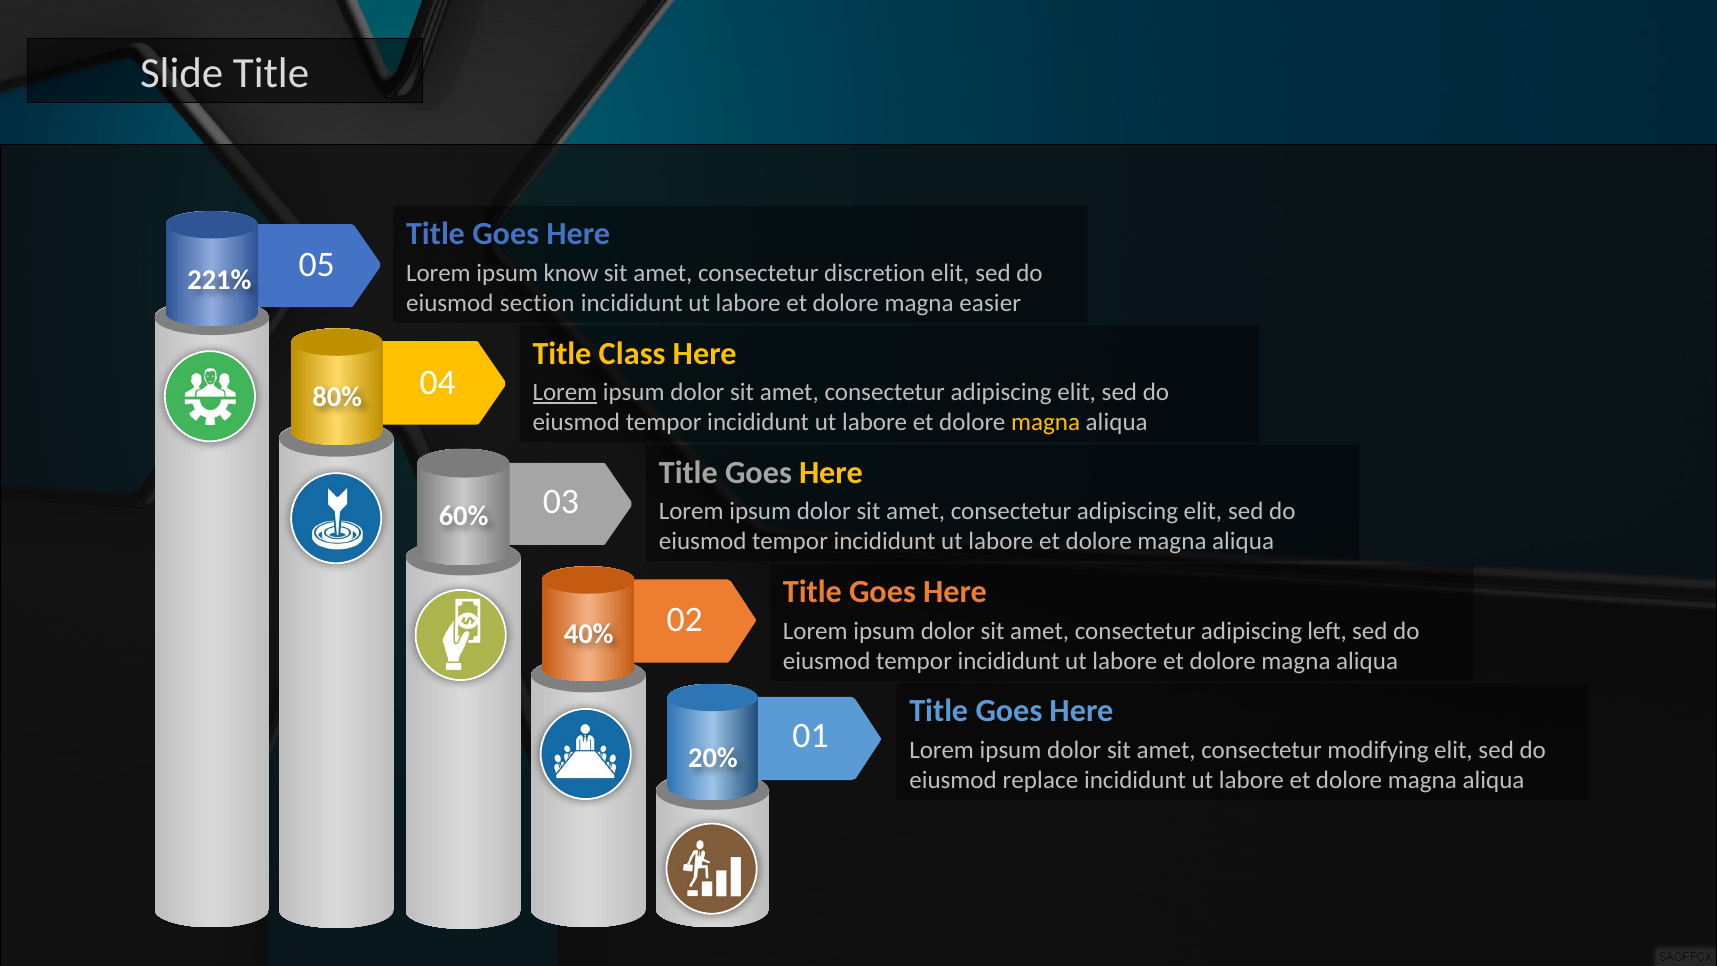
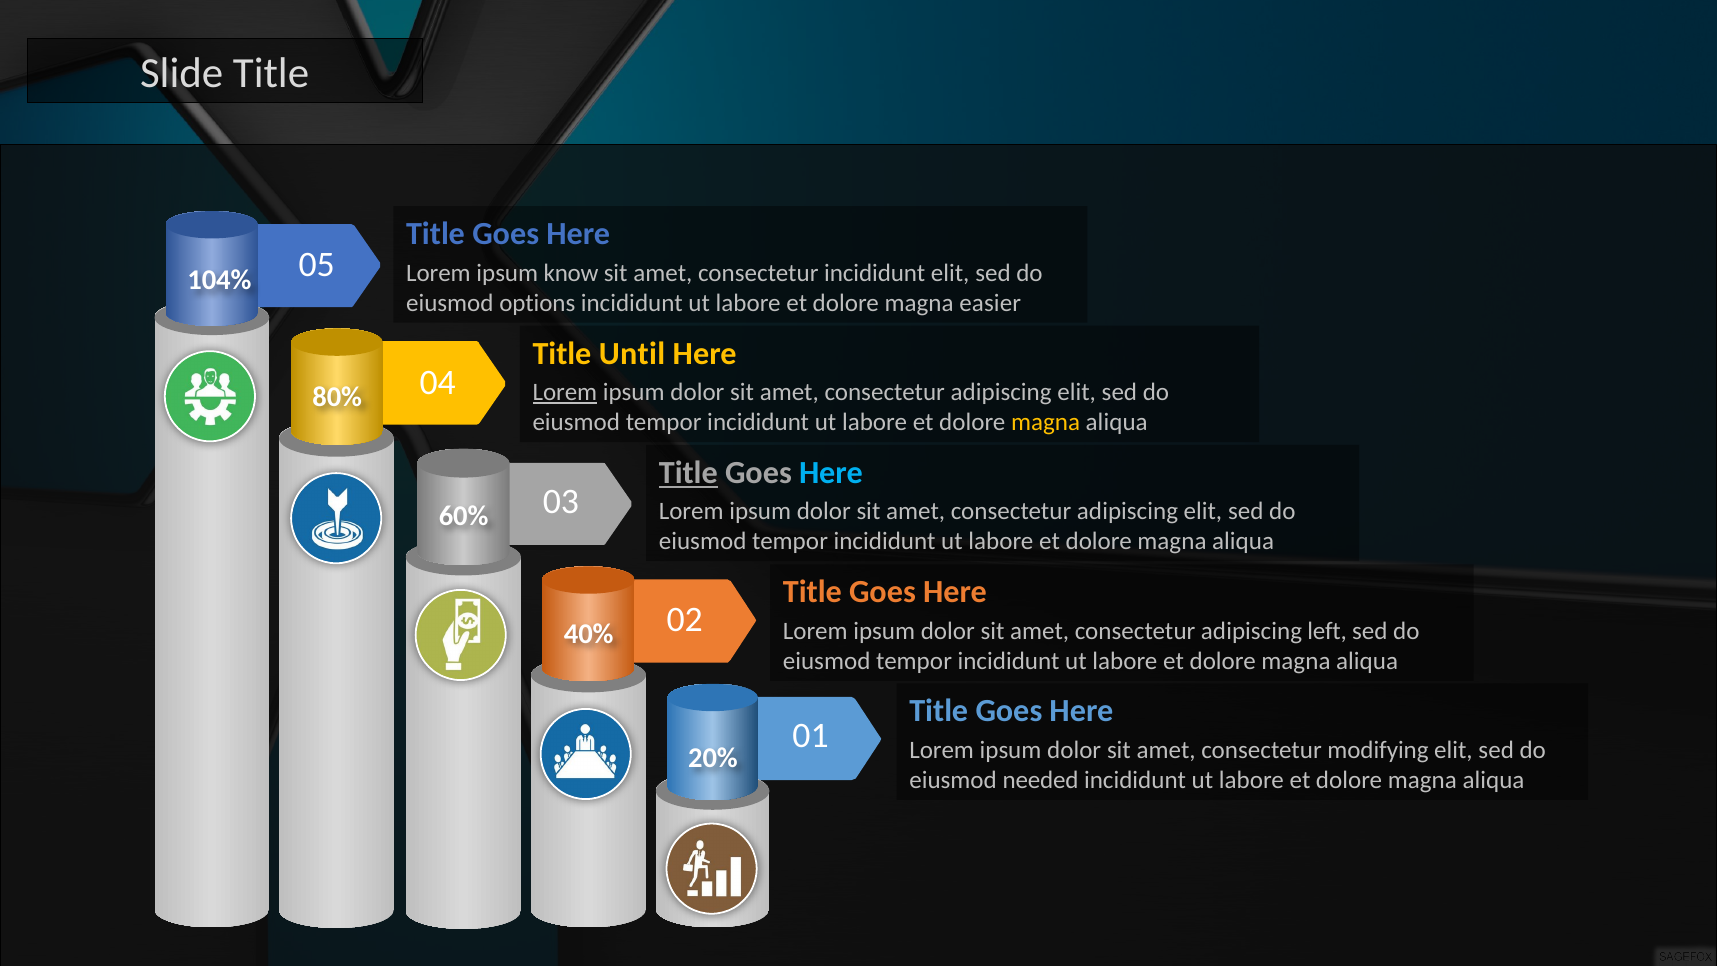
consectetur discretion: discretion -> incididunt (875, 273)
221%: 221% -> 104% (219, 280)
section: section -> options (537, 303)
Class: Class -> Until (632, 353)
Title underline: none -> present (688, 473)
Here colour: yellow -> light blue (831, 473)
replace: replace -> needed (1041, 780)
